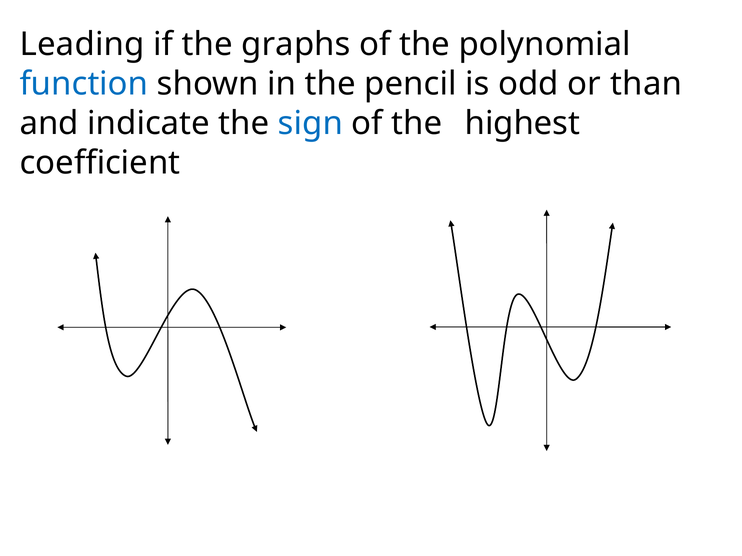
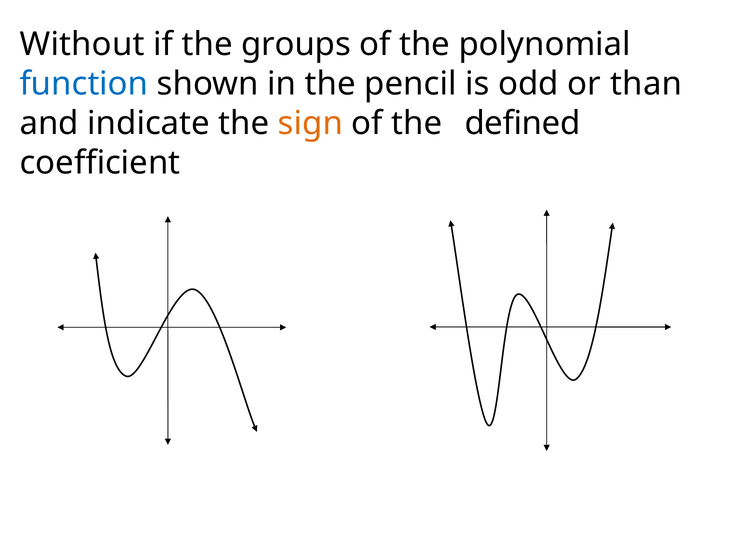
Leading: Leading -> Without (82, 44)
graphs: graphs -> groups (296, 44)
sign colour: blue -> orange (310, 123)
highest: highest -> defined (523, 123)
